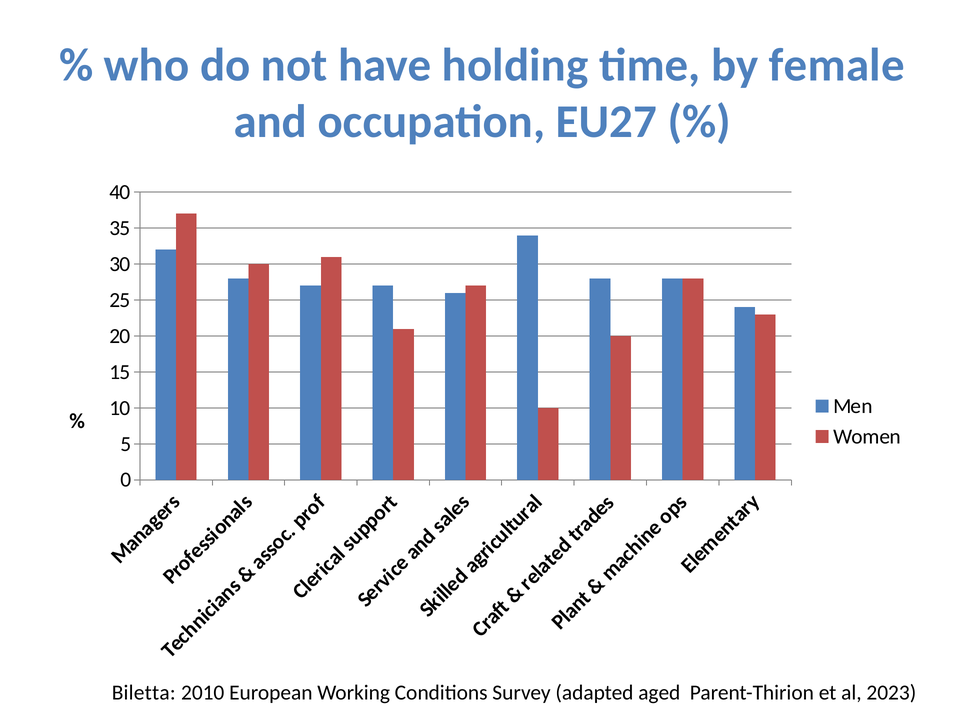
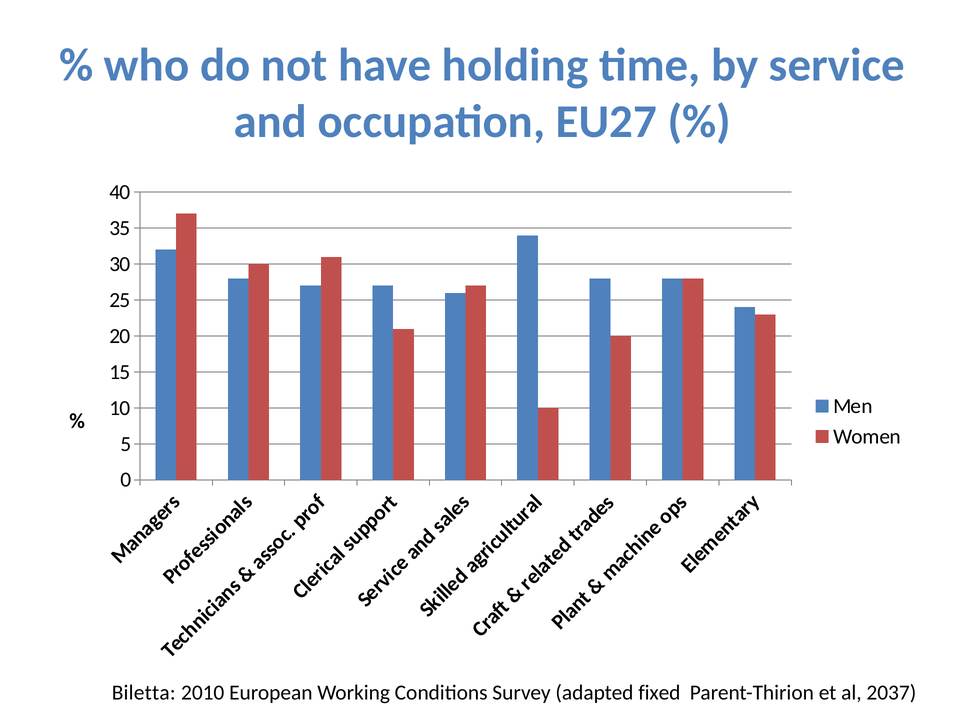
female: female -> service (837, 65)
aged: aged -> fixed (659, 693)
2023: 2023 -> 2037 (891, 693)
